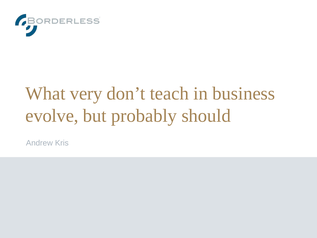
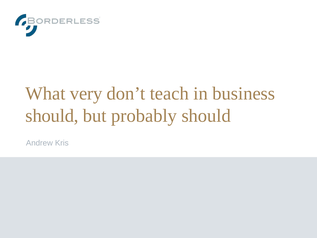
evolve: evolve -> should (52, 116)
